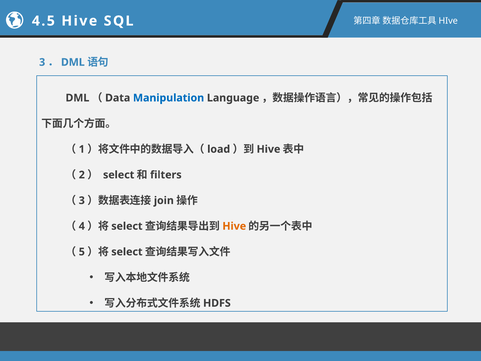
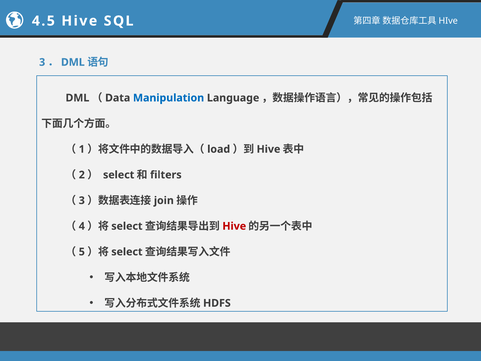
Hive colour: orange -> red (234, 226)
